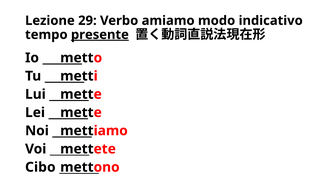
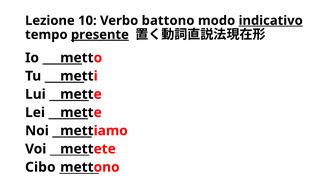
29: 29 -> 10 (87, 21)
amiamo: amiamo -> battono (168, 21)
indicativo underline: none -> present (271, 21)
